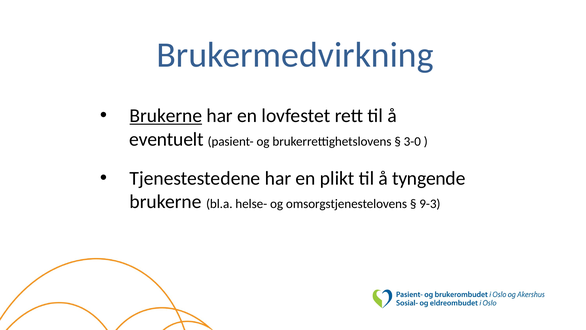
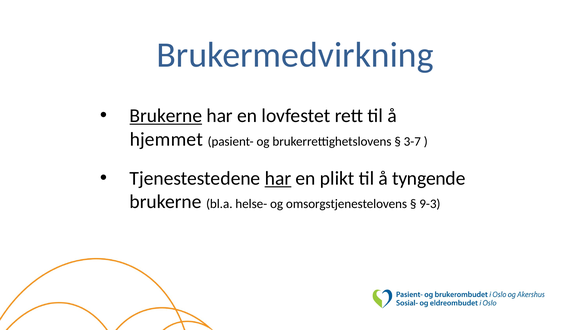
eventuelt: eventuelt -> hjemmet (166, 139)
3-0: 3-0 -> 3-7 (412, 141)
har underline: none -> present (278, 178)
